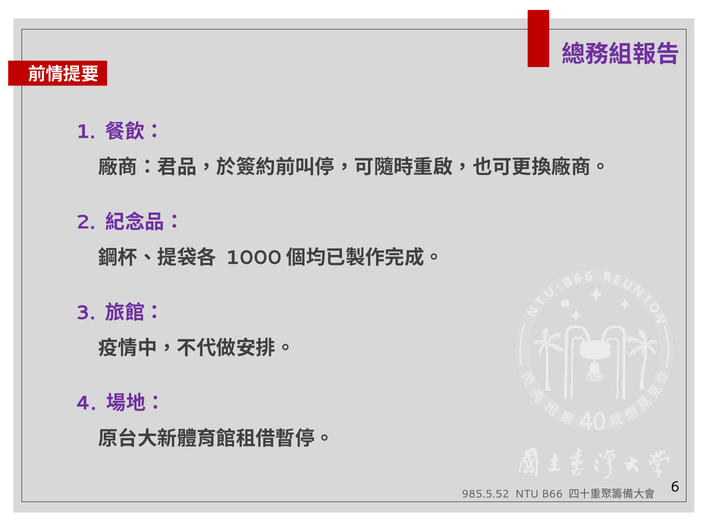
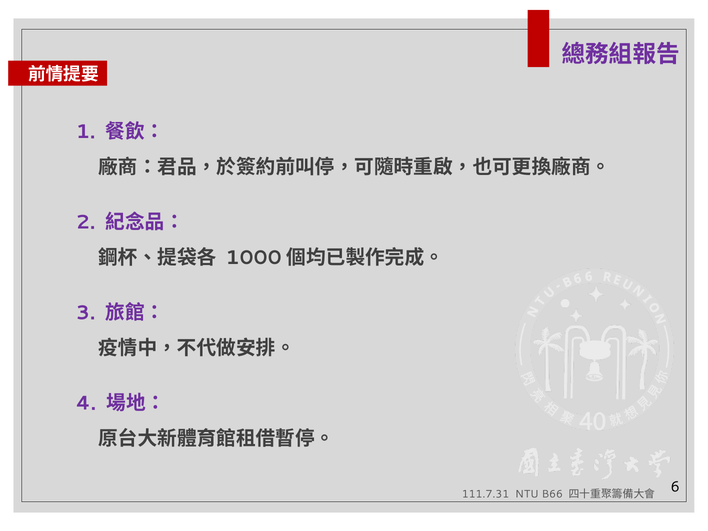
985.5.52: 985.5.52 -> 111.7.31 (486, 494)
